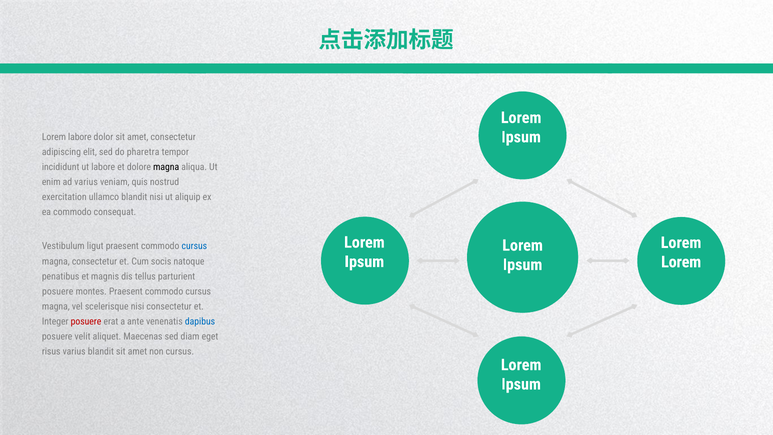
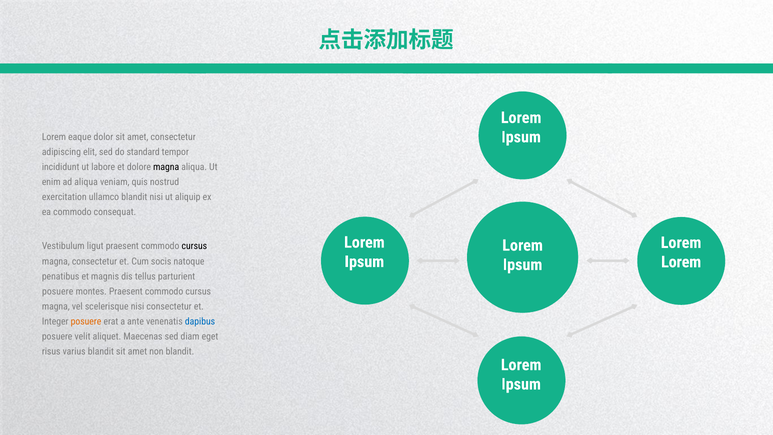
Lorem labore: labore -> eaque (80, 137)
pharetra: pharetra -> standard (143, 152)
ad varius: varius -> aliqua (86, 182)
cursus colour: blue -> black (194, 246)
posuere colour: red -> orange (86, 322)
non cursus: cursus -> blandit (180, 352)
